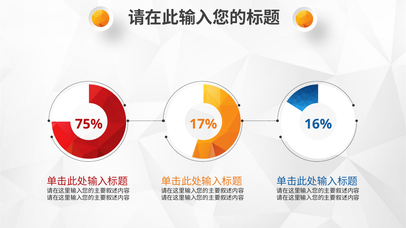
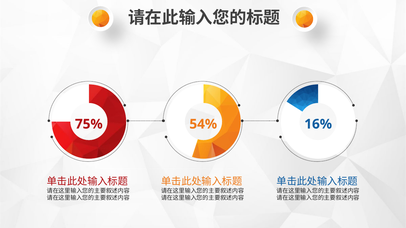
17%: 17% -> 54% (203, 124)
